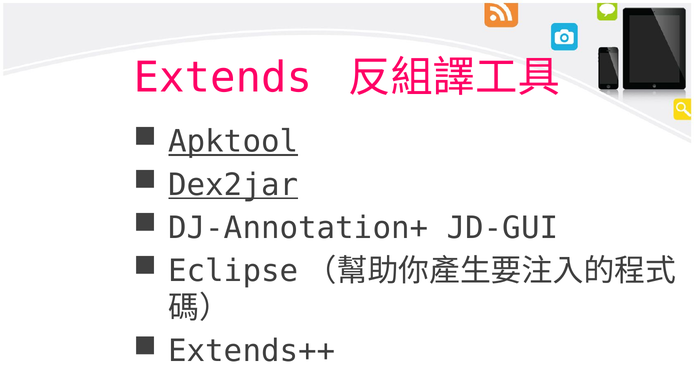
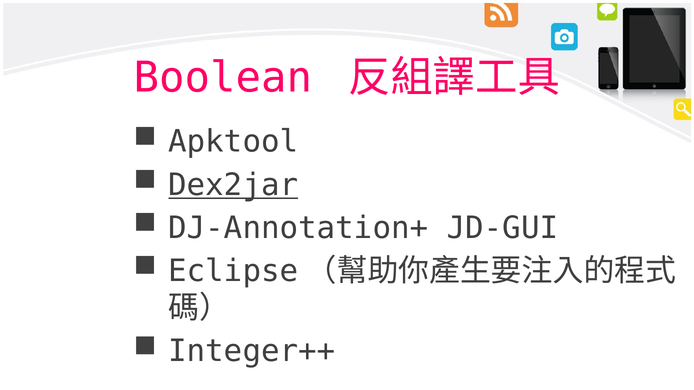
Extends: Extends -> Boolean (223, 78)
Apktool underline: present -> none (233, 142)
Extends++: Extends++ -> Integer++ (252, 352)
